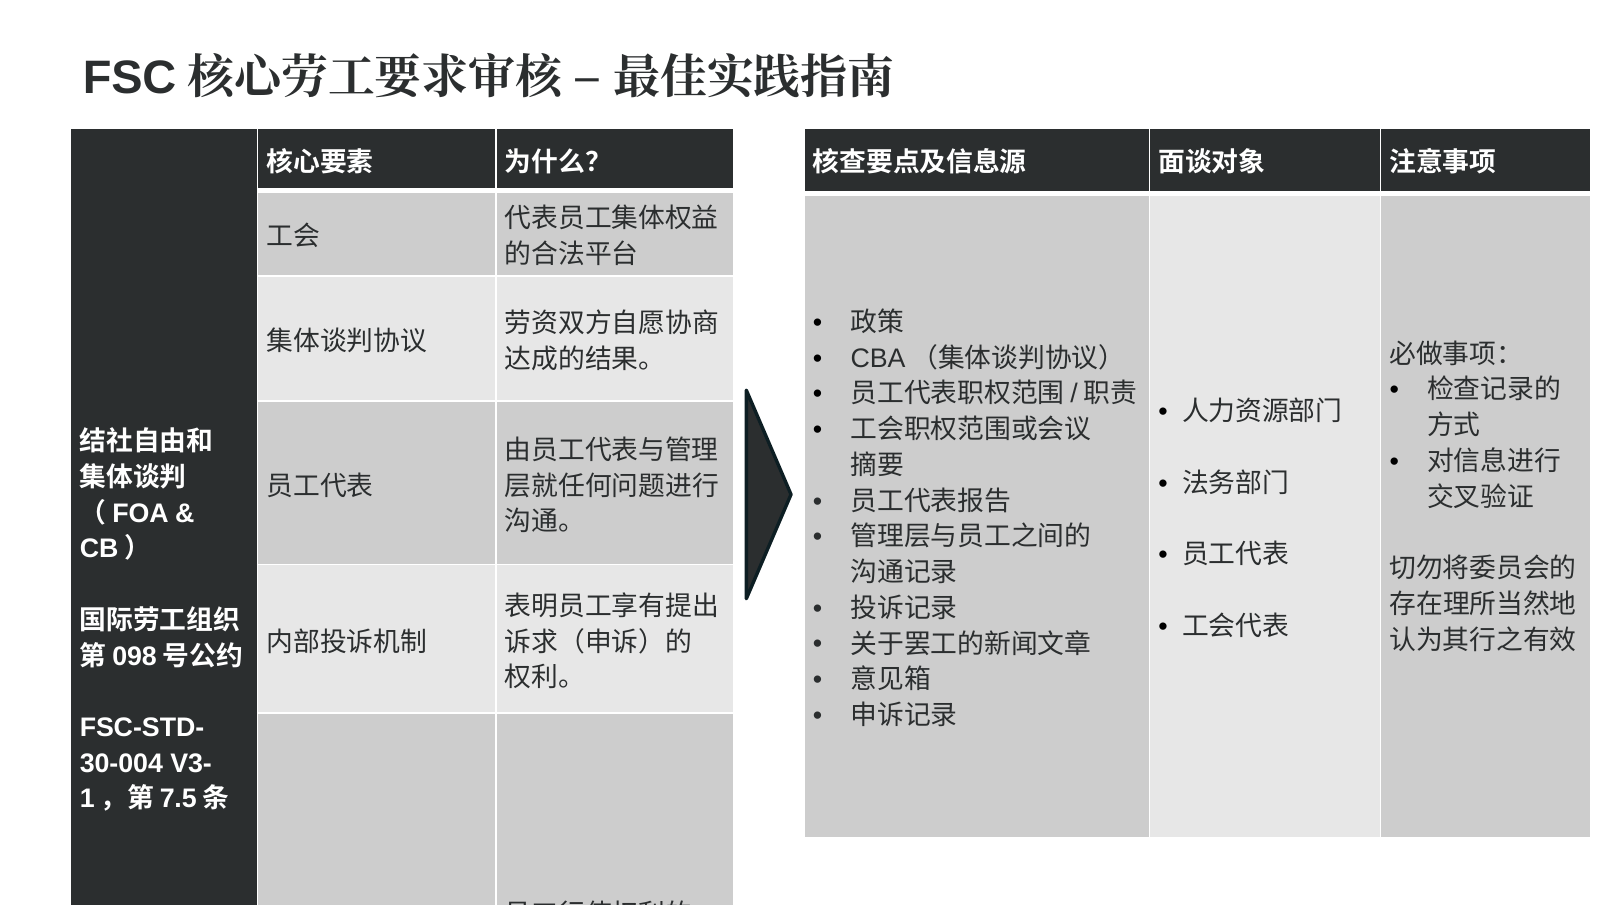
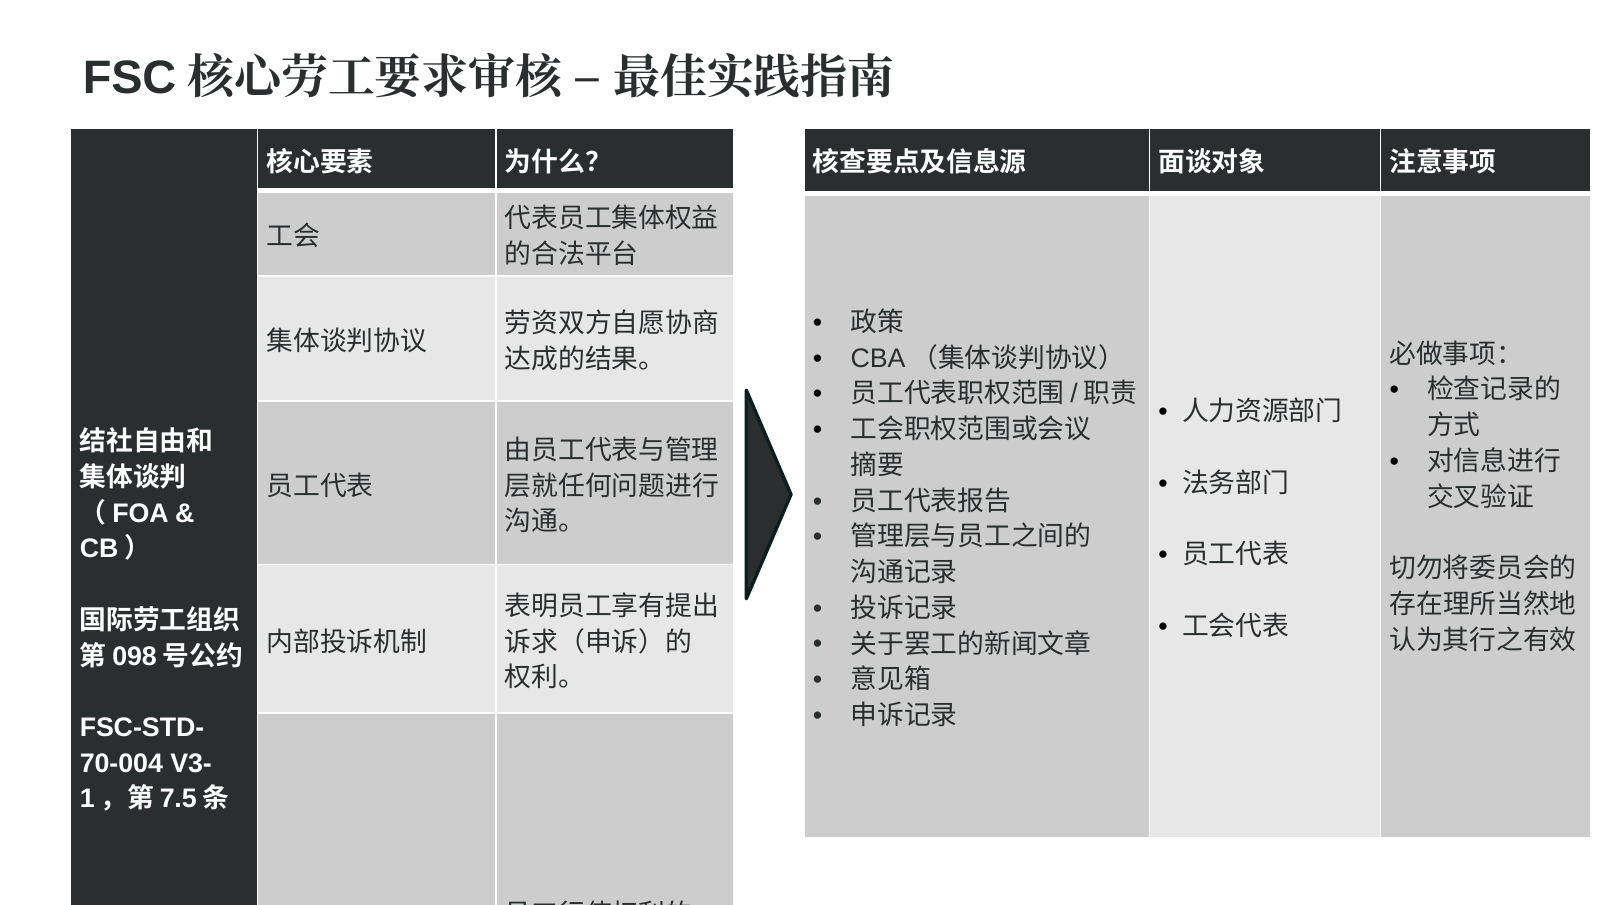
30-004: 30-004 -> 70-004 (121, 763)
